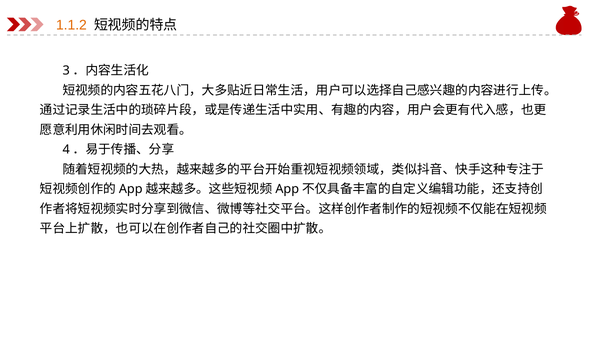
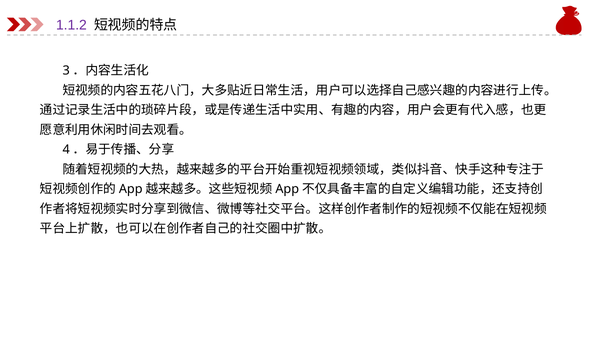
1.1.2 colour: orange -> purple (71, 25)
